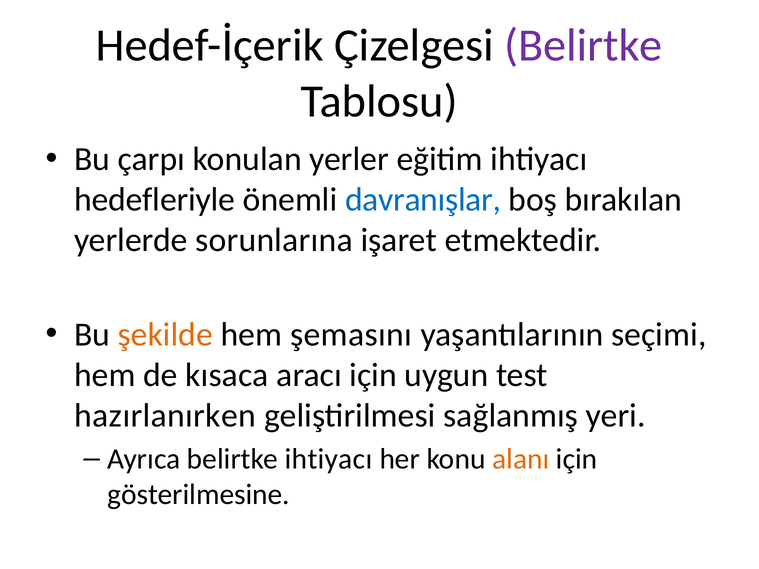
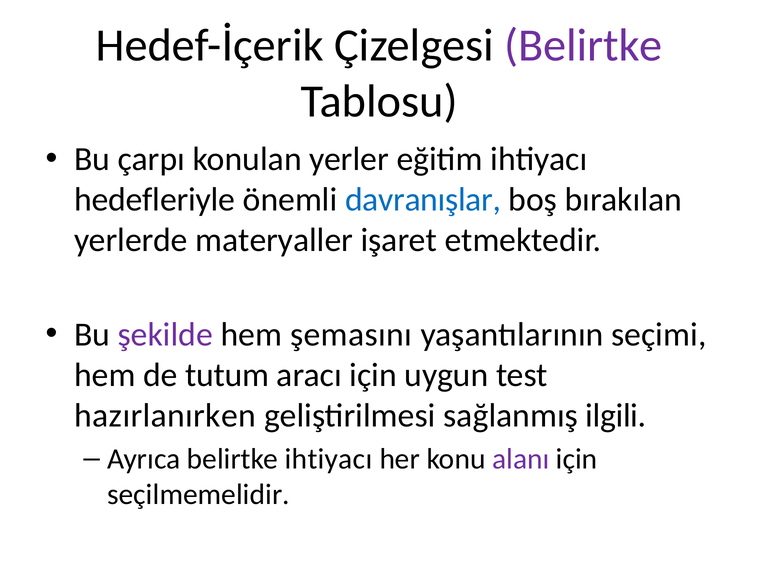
sorunlarına: sorunlarına -> materyaller (274, 240)
şekilde colour: orange -> purple (165, 335)
kısaca: kısaca -> tutum (227, 375)
yeri: yeri -> ilgili (616, 416)
alanı colour: orange -> purple (521, 459)
gösterilmesine: gösterilmesine -> seçilmemelidir (199, 495)
